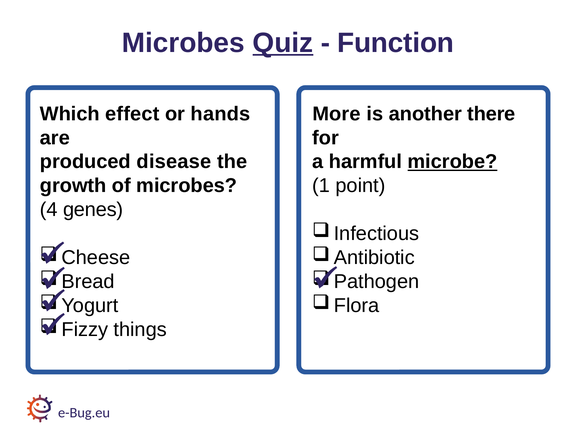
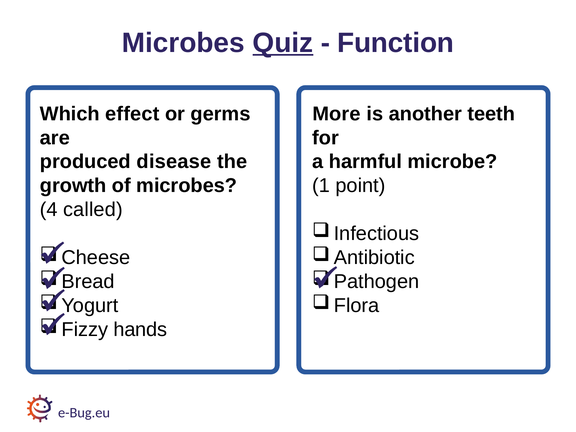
hands: hands -> germs (221, 114)
there: there -> teeth (491, 114)
microbe underline: present -> none (452, 162)
genes: genes -> called (93, 210)
things: things -> hands (140, 330)
